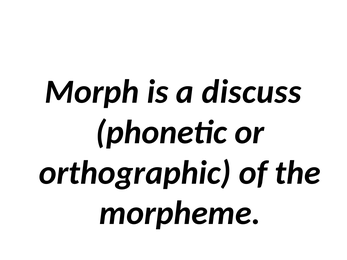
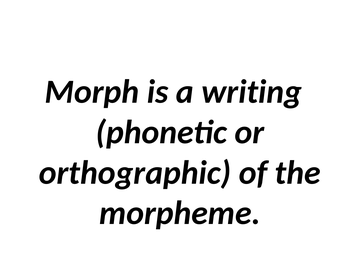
discuss: discuss -> writing (252, 92)
